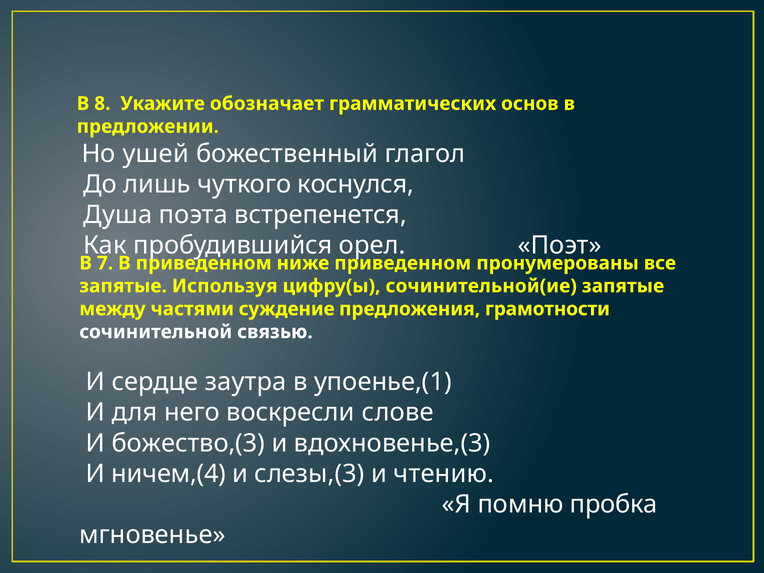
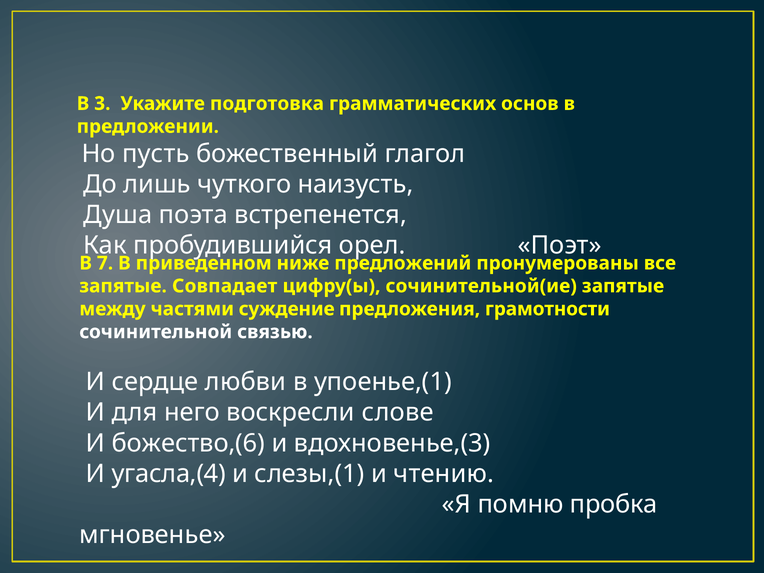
8: 8 -> 3 (102, 104)
обозначает: обозначает -> подготовка (267, 104)
ушей: ушей -> пусть (156, 154)
коснулся: коснулся -> наизусть (356, 184)
ниже приведенном: приведенном -> предложений (403, 263)
Используя: Используя -> Совпадает (225, 286)
заутра: заутра -> любви (246, 382)
божество,(3: божество,(3 -> божество,(6 (188, 443)
ничем,(4: ничем,(4 -> угасла,(4 (169, 474)
слезы,(3: слезы,(3 -> слезы,(1 (309, 474)
